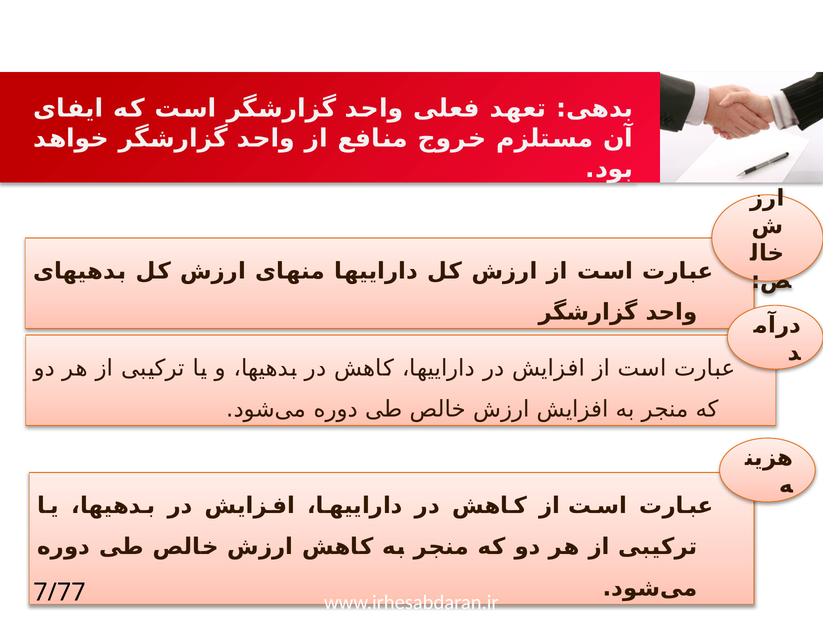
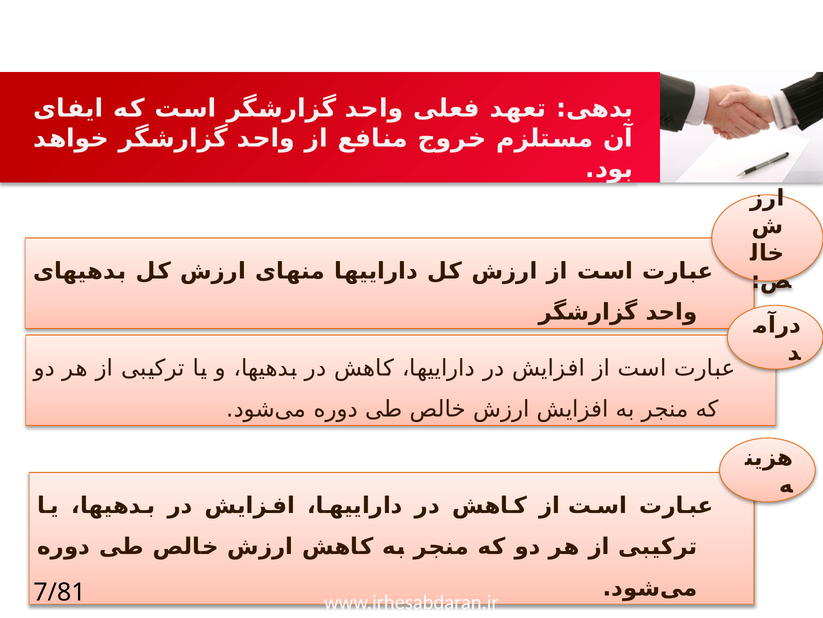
7/77: 7/77 -> 7/81 (59, 592)
